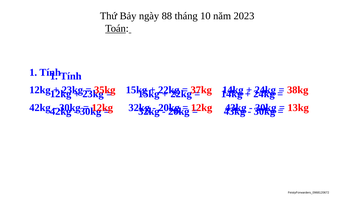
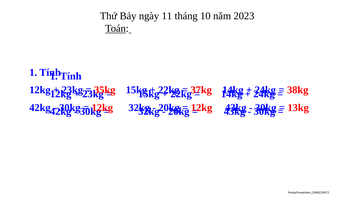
88: 88 -> 11 (167, 16)
